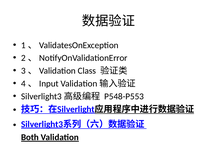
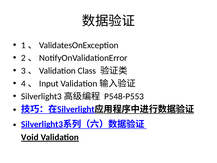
Both: Both -> Void (30, 137)
